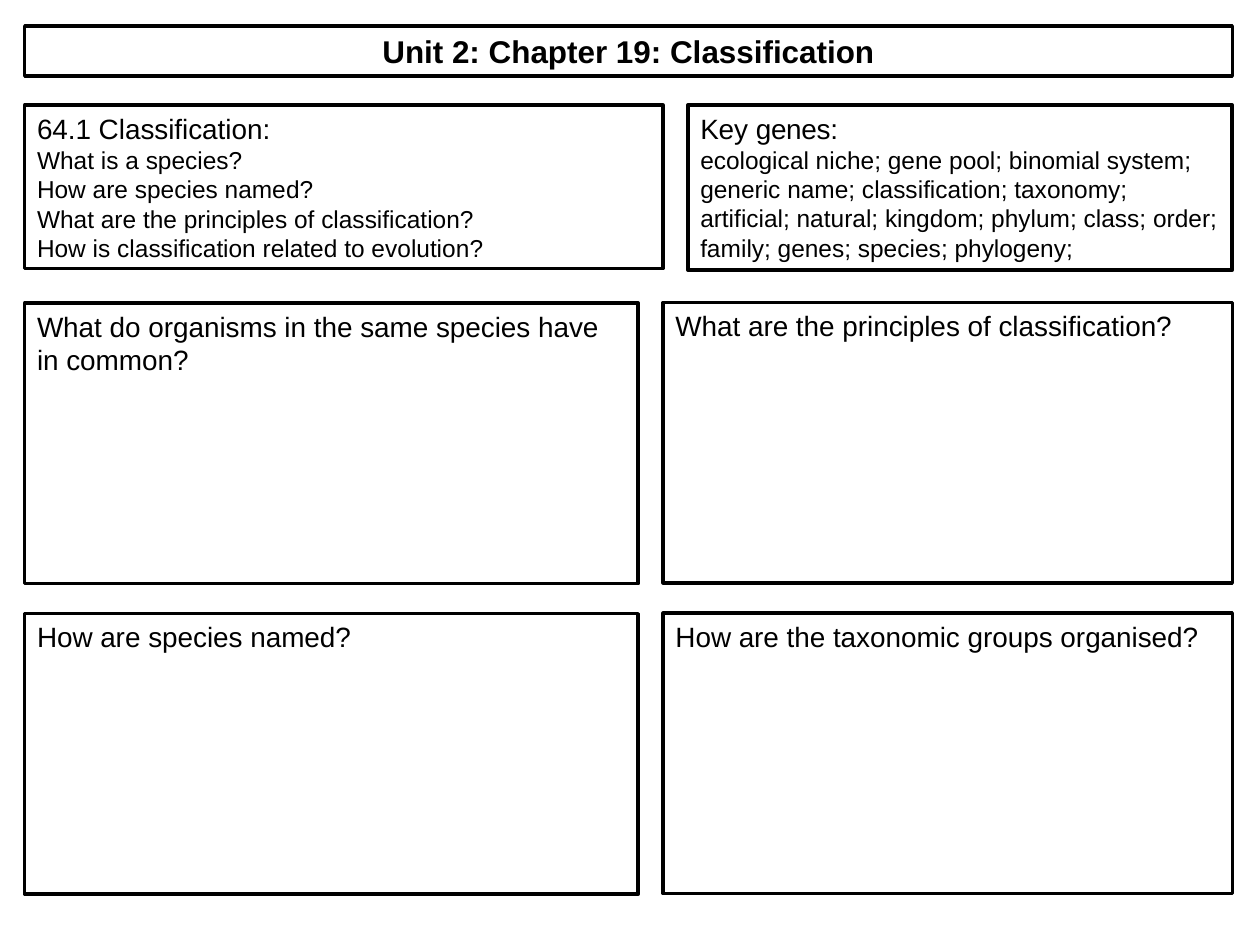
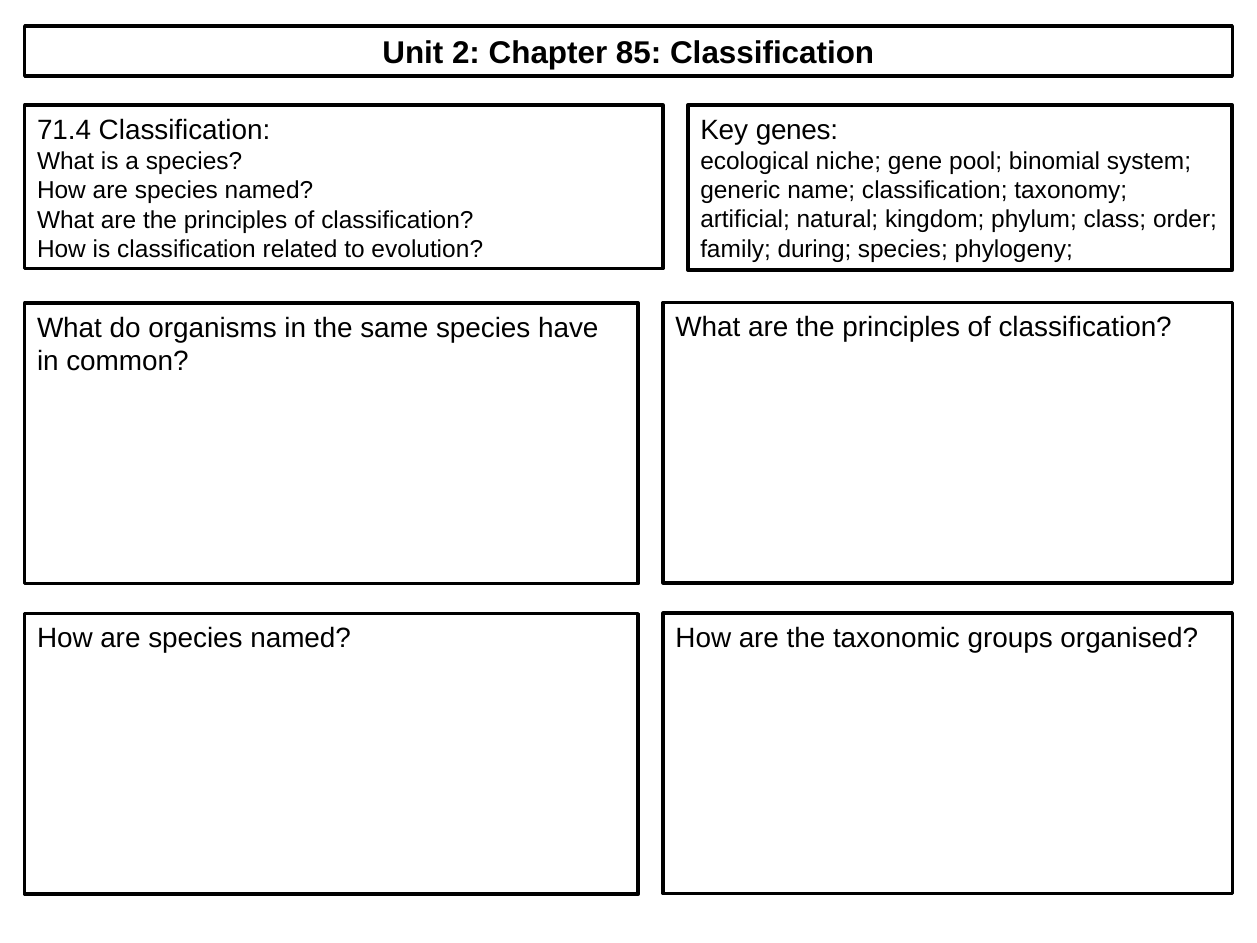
19: 19 -> 85 (639, 53)
64.1: 64.1 -> 71.4 (64, 130)
family genes: genes -> during (814, 249)
